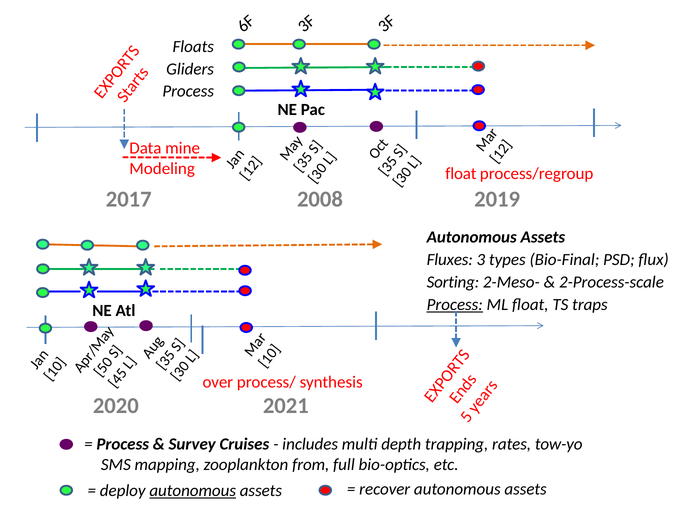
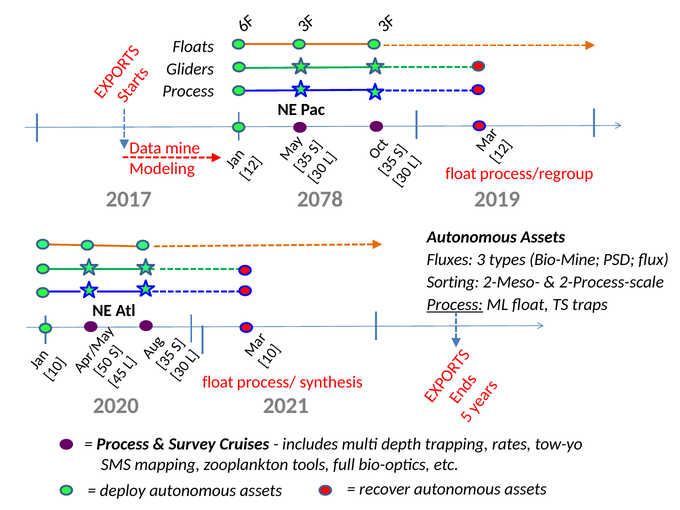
2008: 2008 -> 2078 (320, 199)
Bio-Final: Bio-Final -> Bio-Mine (565, 260)
over: over -> float (218, 382)
from: from -> tools (311, 464)
autonomous underline: present -> none (193, 491)
